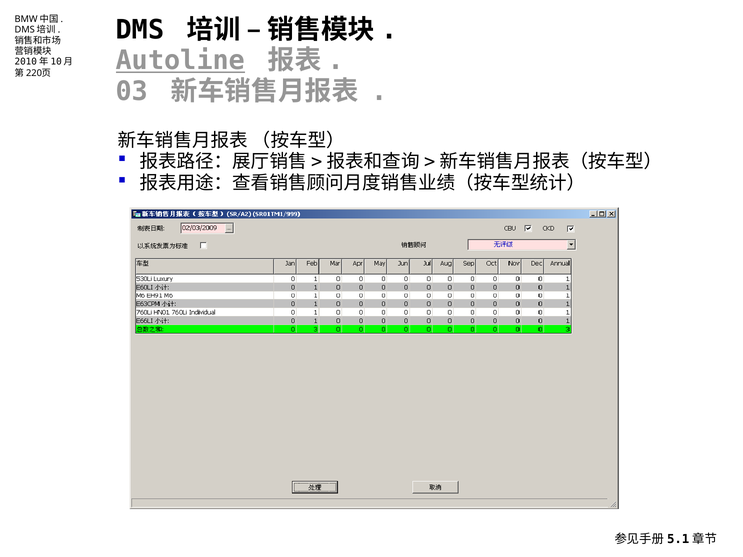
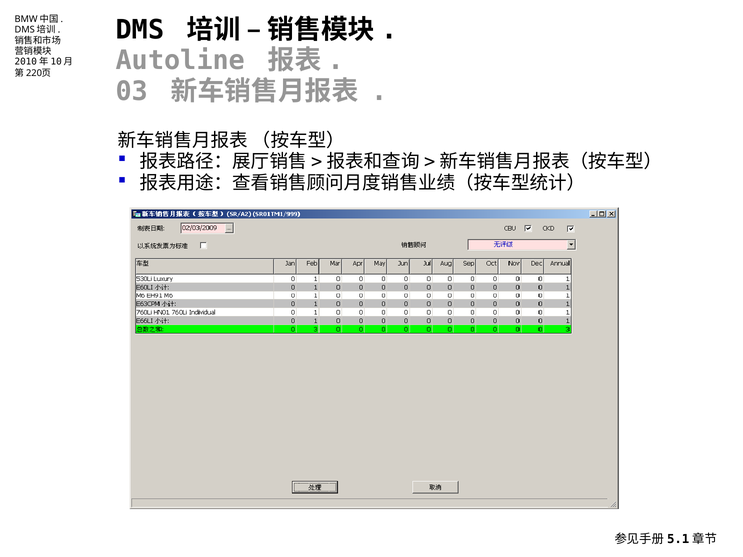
Autoline underline: present -> none (180, 61)
